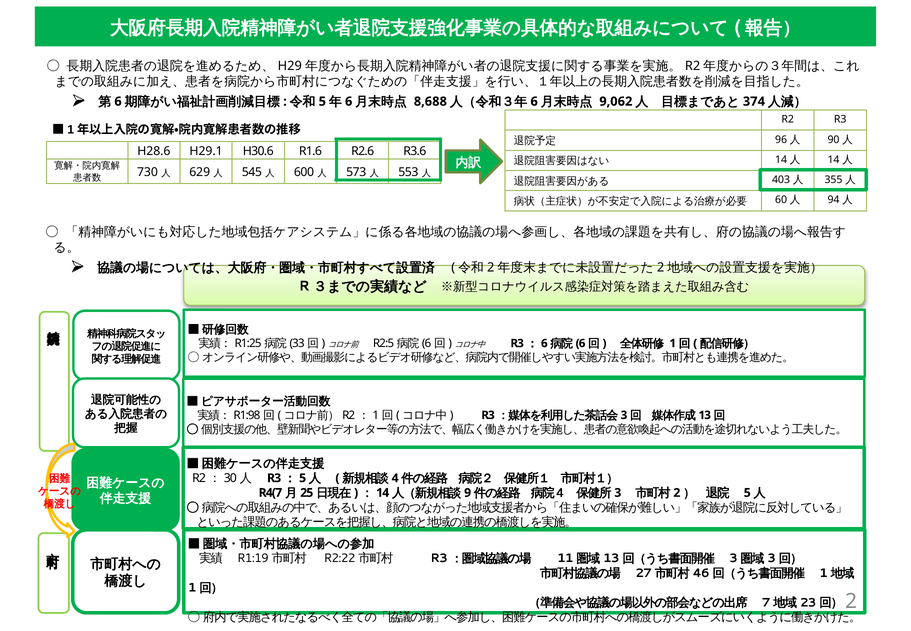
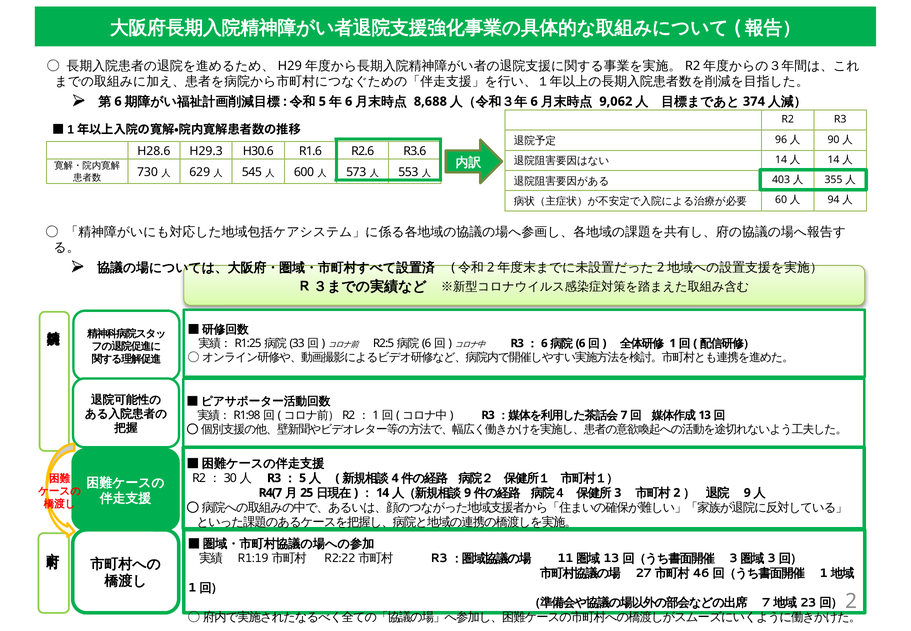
H29.1: H29.1 -> H29.3 (206, 151)
3: 3 -> 7 (624, 415)
5: 5 -> 9 (747, 493)
